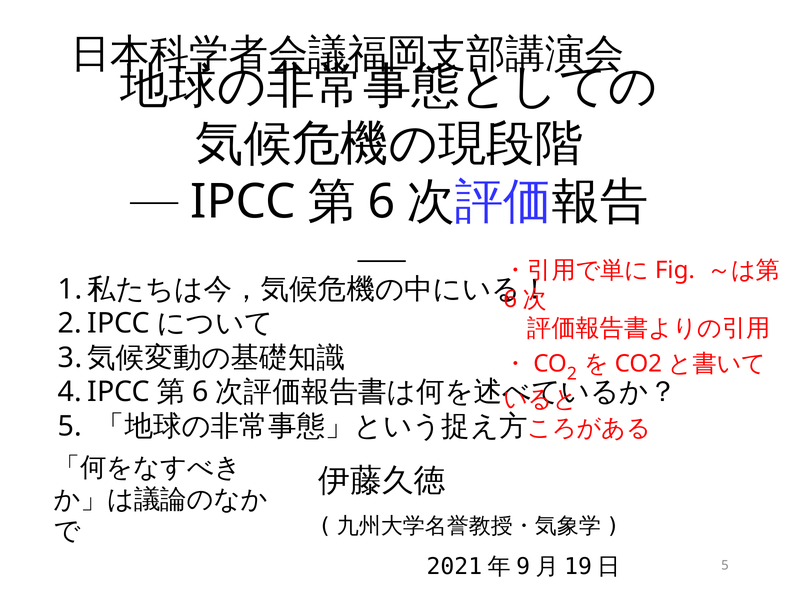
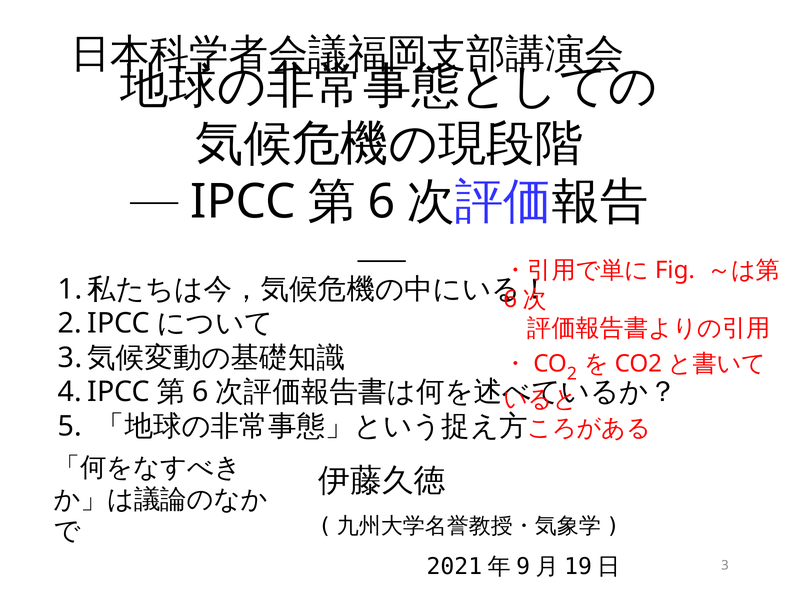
5: 5 -> 3 (725, 565)
